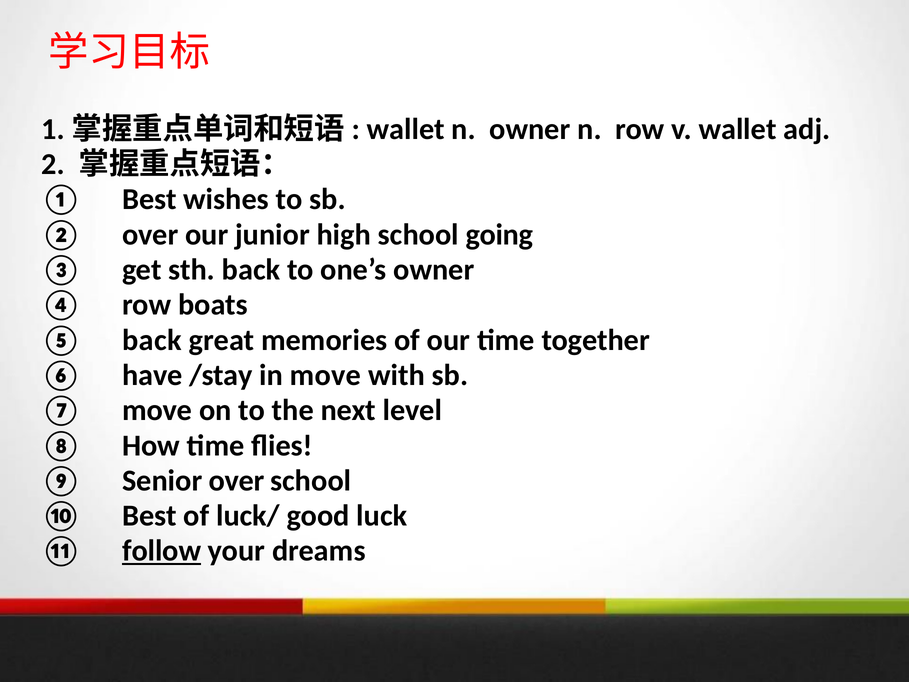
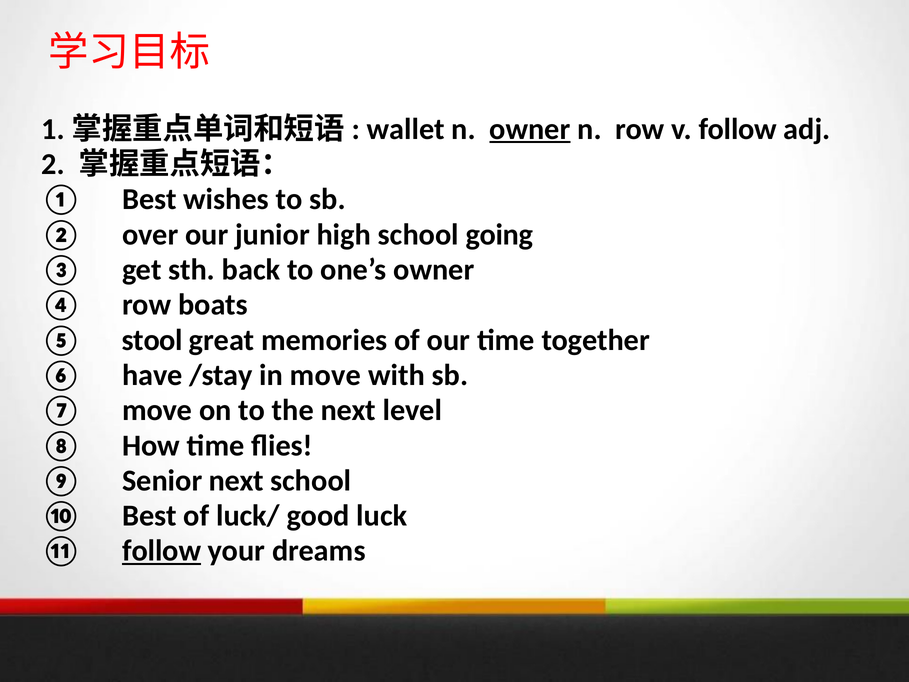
owner underline: none -> present (530, 129)
v wallet: wallet -> follow (738, 129)
back: back -> stool (152, 340)
Senior over: over -> next (236, 480)
